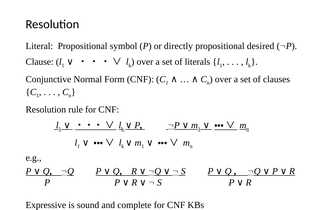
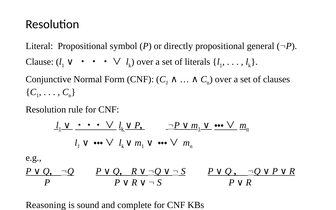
desired: desired -> general (261, 46)
Expressive: Expressive -> Reasoning (46, 205)
